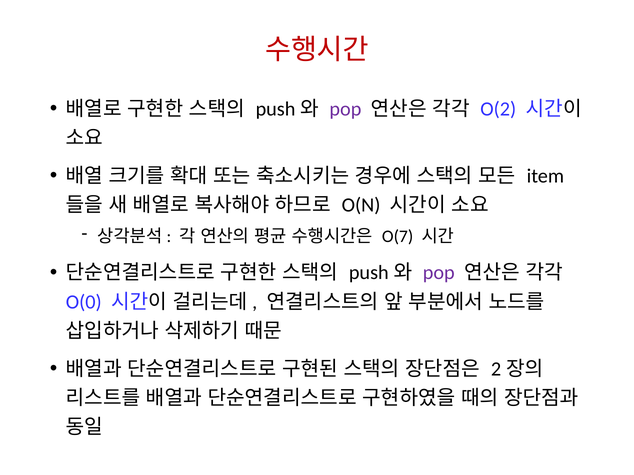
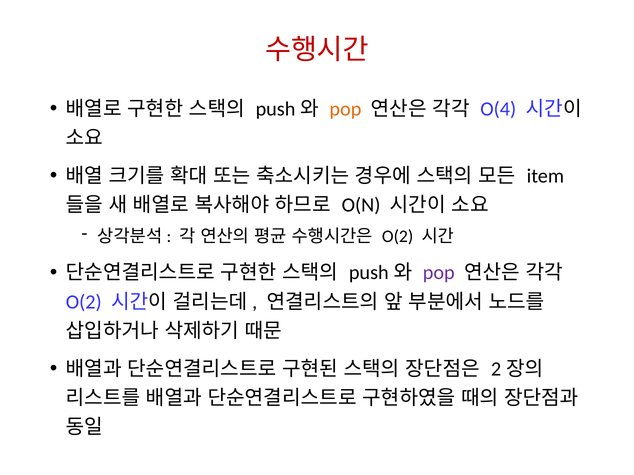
pop colour: purple -> orange (345, 109)
O(2: O(2 -> O(4 (498, 109)
O(7: O(7 -> O(2 (398, 237)
O(0: O(0 -> O(2 (84, 302)
